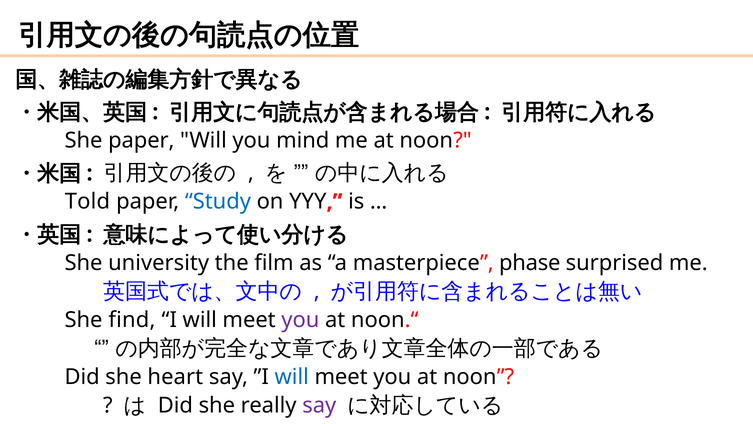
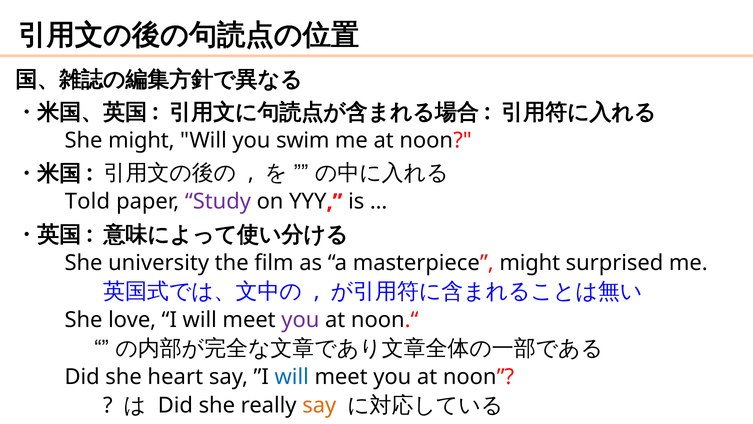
She paper: paper -> might (141, 140)
mind: mind -> swim (303, 140)
Study colour: blue -> purple (218, 201)
masterpiece phase: phase -> might (530, 263)
find: find -> love (132, 320)
say colour: purple -> orange (319, 405)
